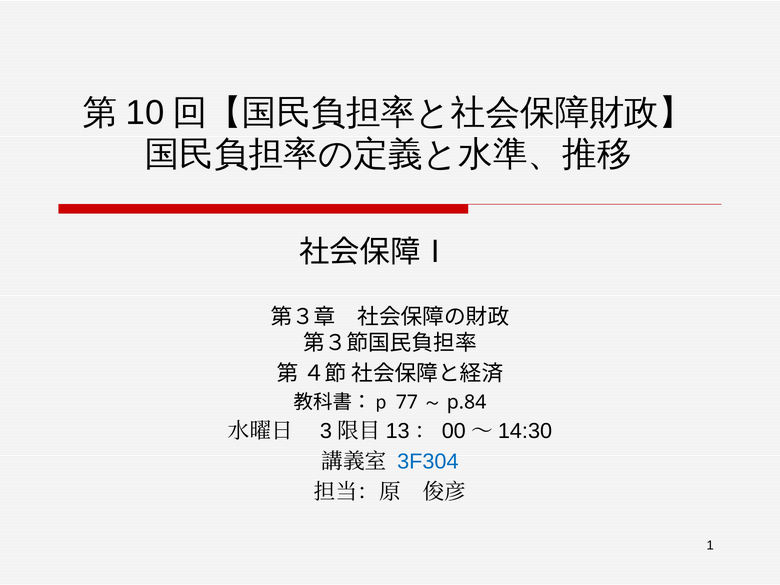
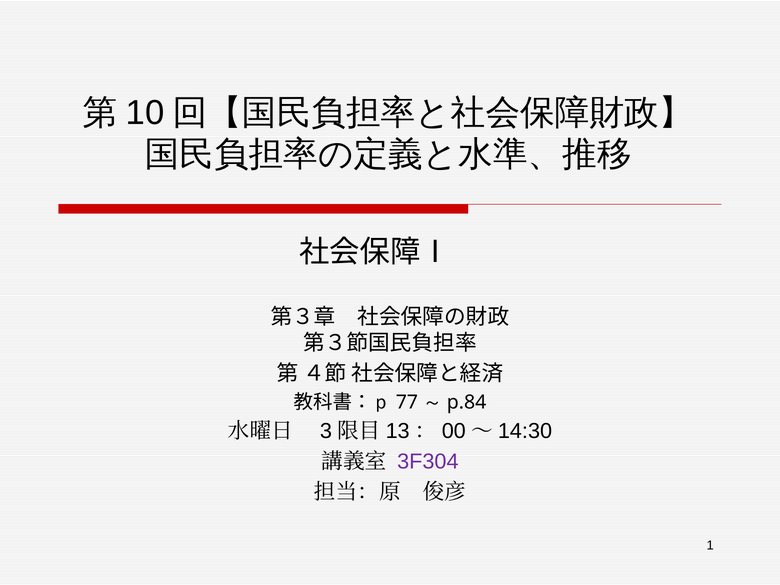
3F304 colour: blue -> purple (428, 462)
